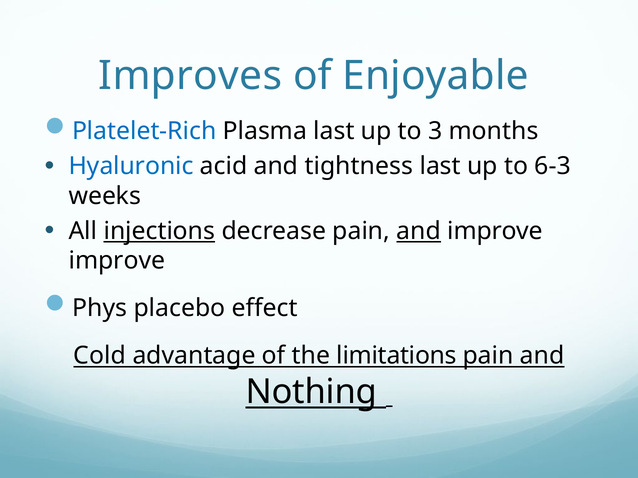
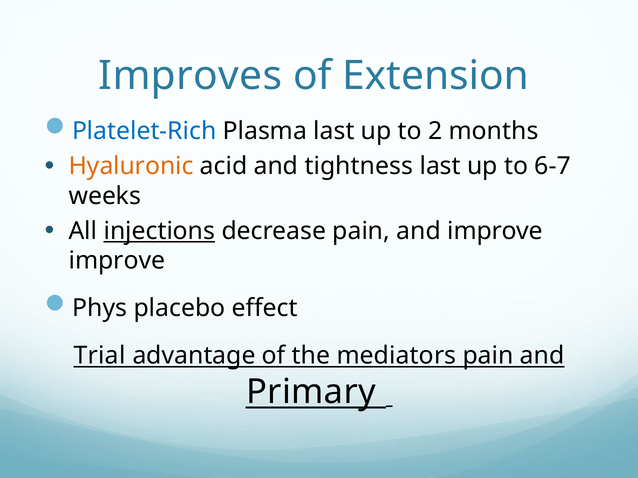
Enjoyable: Enjoyable -> Extension (436, 76)
3: 3 -> 2 (435, 131)
Hyaluronic colour: blue -> orange (131, 166)
6-3: 6-3 -> 6-7 (553, 166)
and underline: present -> none (419, 231)
Cold: Cold -> Trial (100, 356)
limitations: limitations -> mediators (396, 356)
Nothing: Nothing -> Primary (311, 392)
